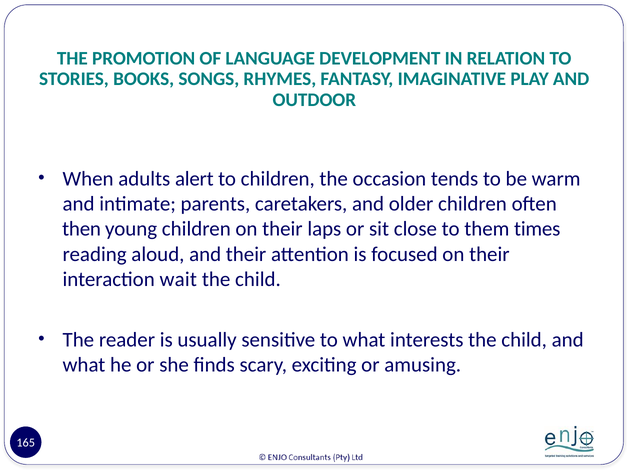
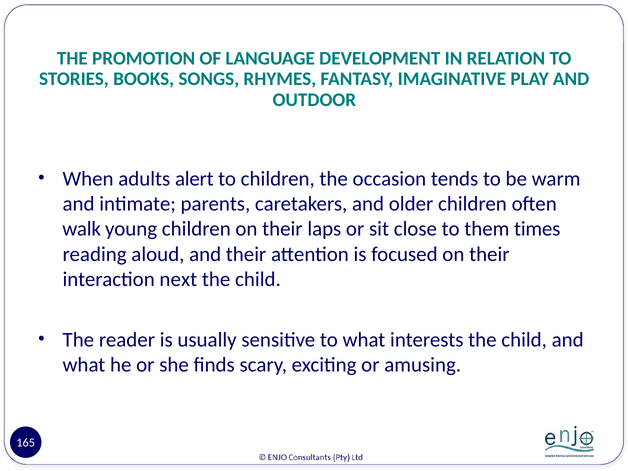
then: then -> walk (82, 229)
wait: wait -> next (178, 279)
